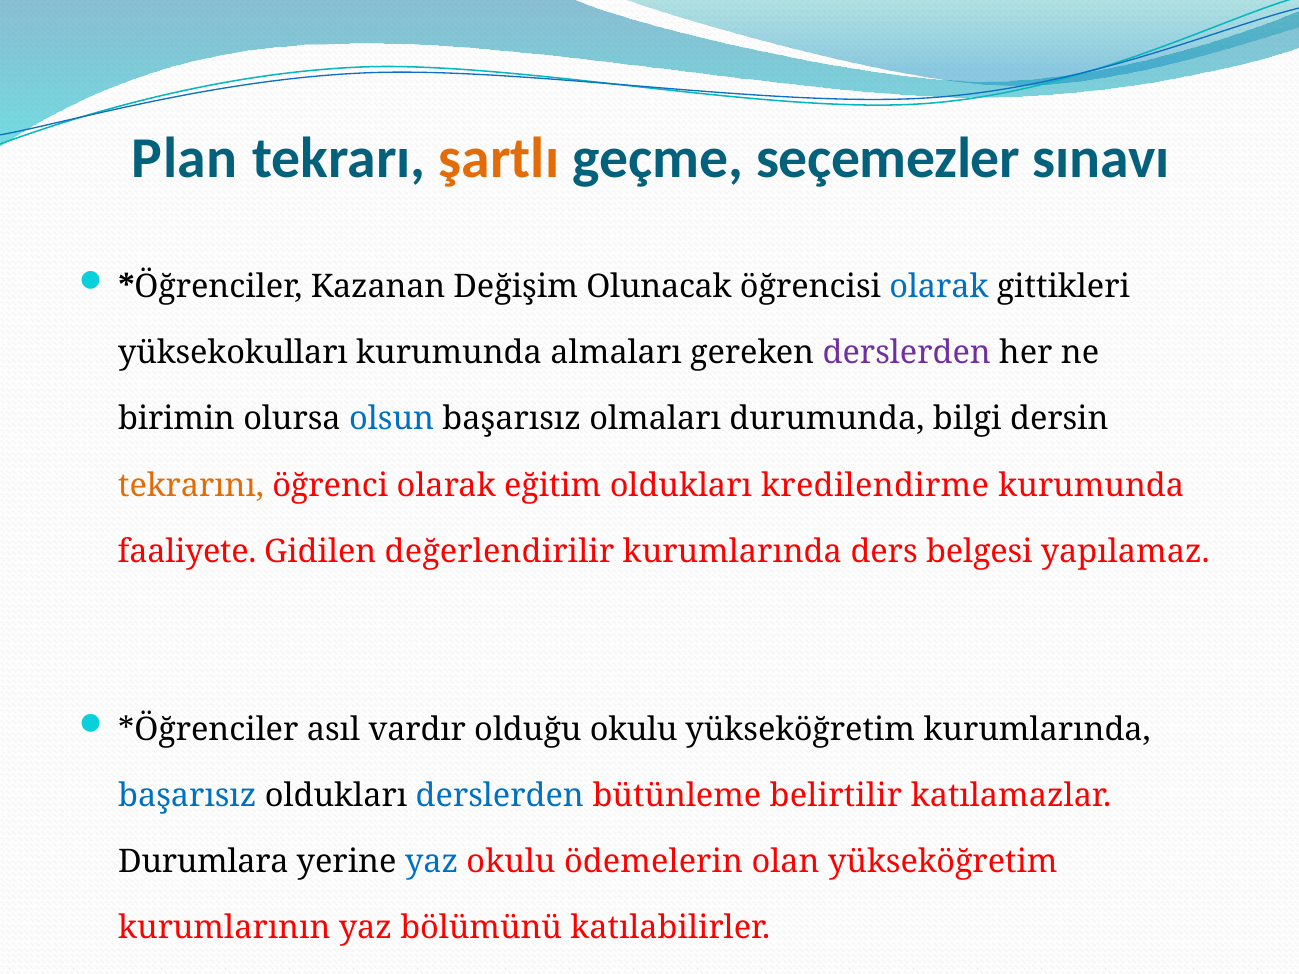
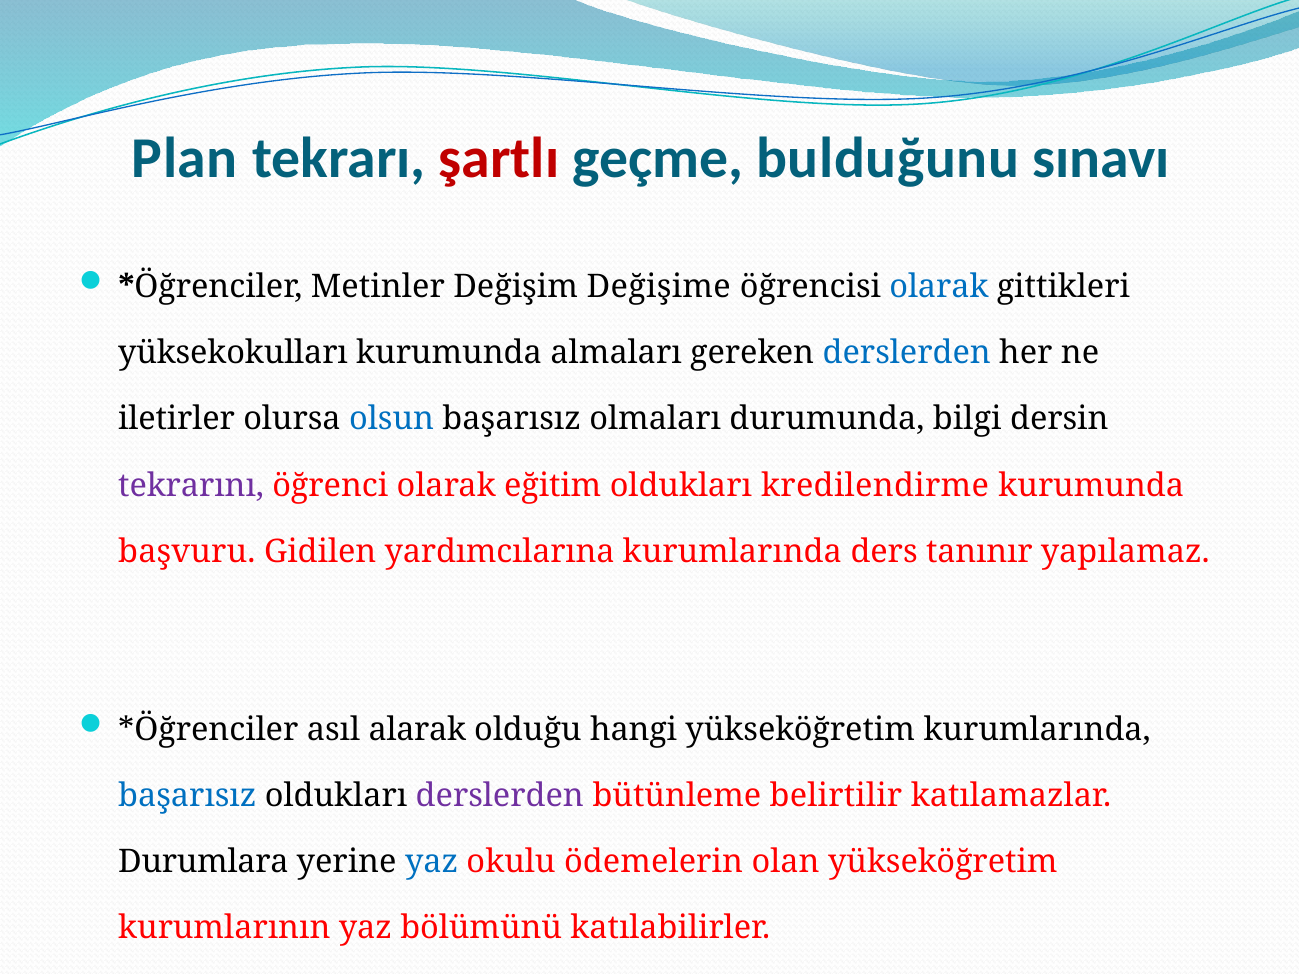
şartlı colour: orange -> red (499, 159)
seçemezler: seçemezler -> bulduğunu (888, 159)
Kazanan: Kazanan -> Metinler (378, 287)
Olunacak: Olunacak -> Değişime (659, 287)
derslerden colour: purple -> blue (907, 353)
birimin: birimin -> iletirler (176, 419)
tekrarını colour: orange -> purple (191, 485)
faaliyete: faaliyete -> başvuru (187, 552)
değerlendirilir: değerlendirilir -> yardımcılarına (500, 552)
belgesi: belgesi -> tanınır (979, 552)
vardır: vardır -> alarak (417, 730)
olduğu okulu: okulu -> hangi (634, 730)
derslerden colour: blue -> purple (500, 796)
